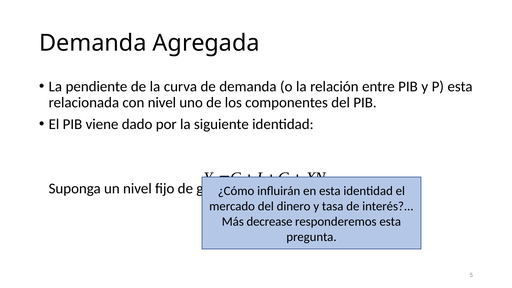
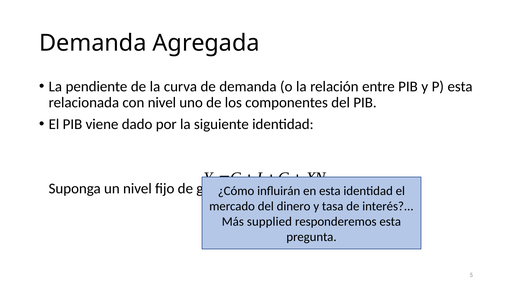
decrease: decrease -> supplied (269, 222)
